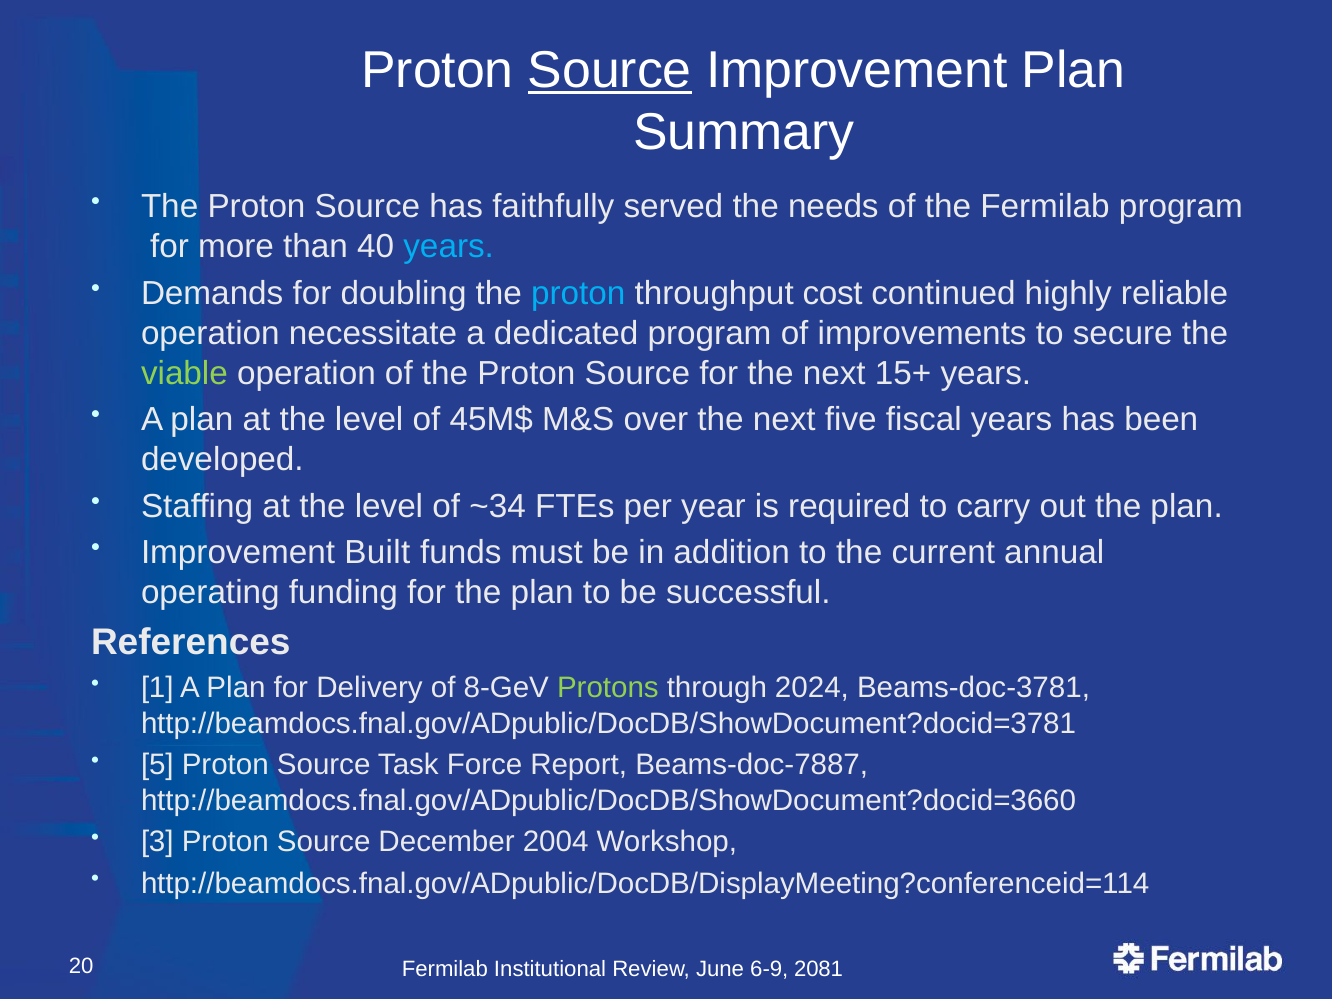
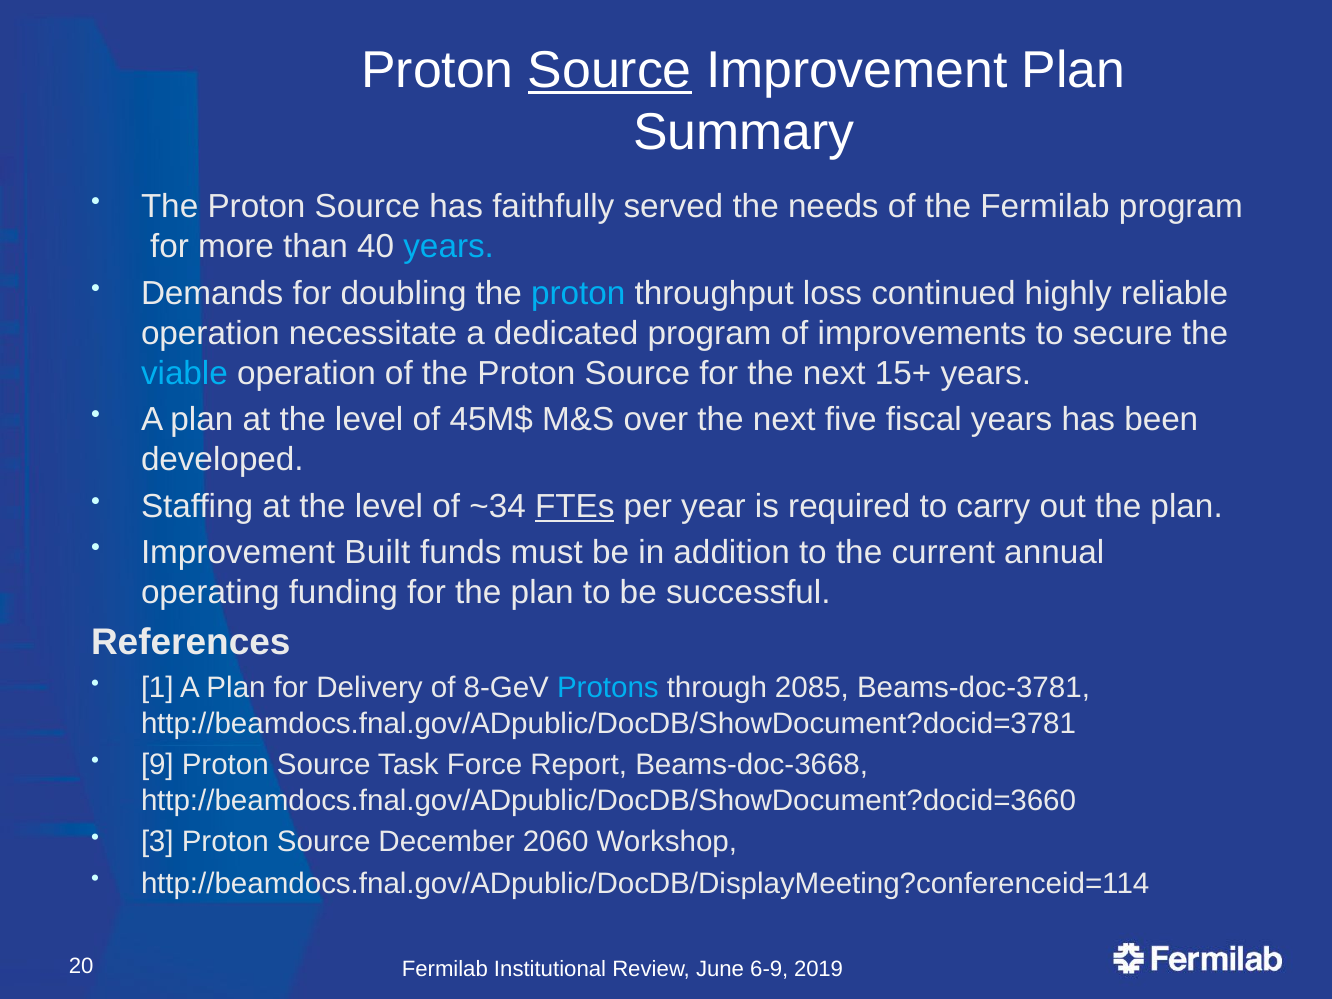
cost: cost -> loss (833, 293)
viable colour: light green -> light blue (184, 373)
FTEs underline: none -> present (575, 506)
Protons colour: light green -> light blue (608, 688)
2024: 2024 -> 2085 (812, 688)
5: 5 -> 9 (157, 765)
Beams-doc-7887: Beams-doc-7887 -> Beams-doc-3668 (752, 765)
2004: 2004 -> 2060 (556, 842)
2081: 2081 -> 2019 (819, 969)
